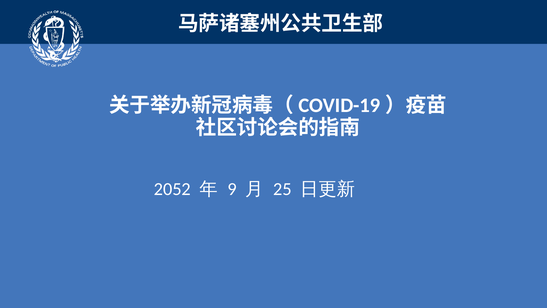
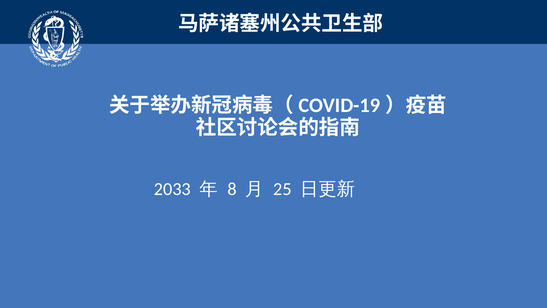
2052: 2052 -> 2033 (172, 189)
9: 9 -> 8 (232, 189)
